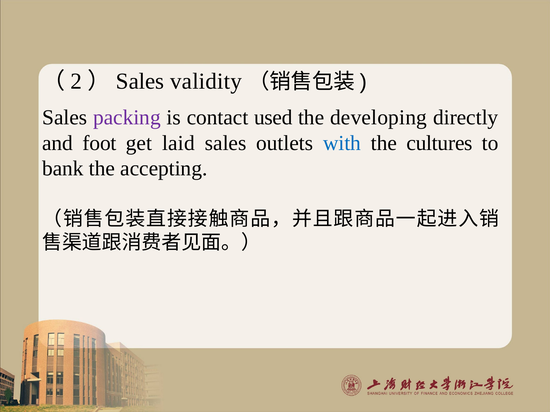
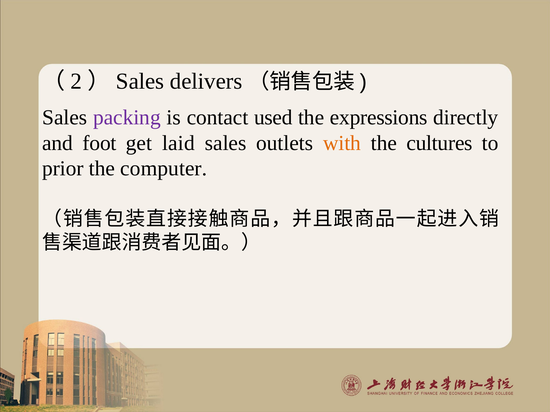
validity: validity -> delivers (206, 81)
developing: developing -> expressions (379, 117)
with colour: blue -> orange (342, 143)
bank: bank -> prior (63, 169)
accepting: accepting -> computer (164, 169)
